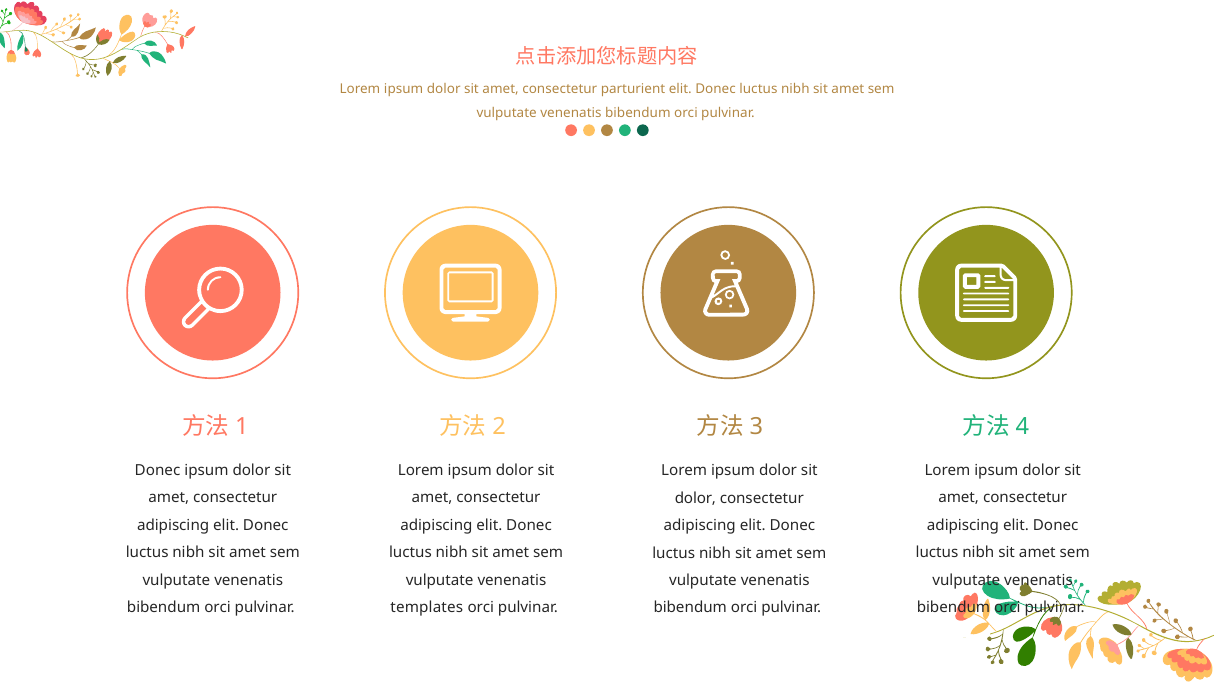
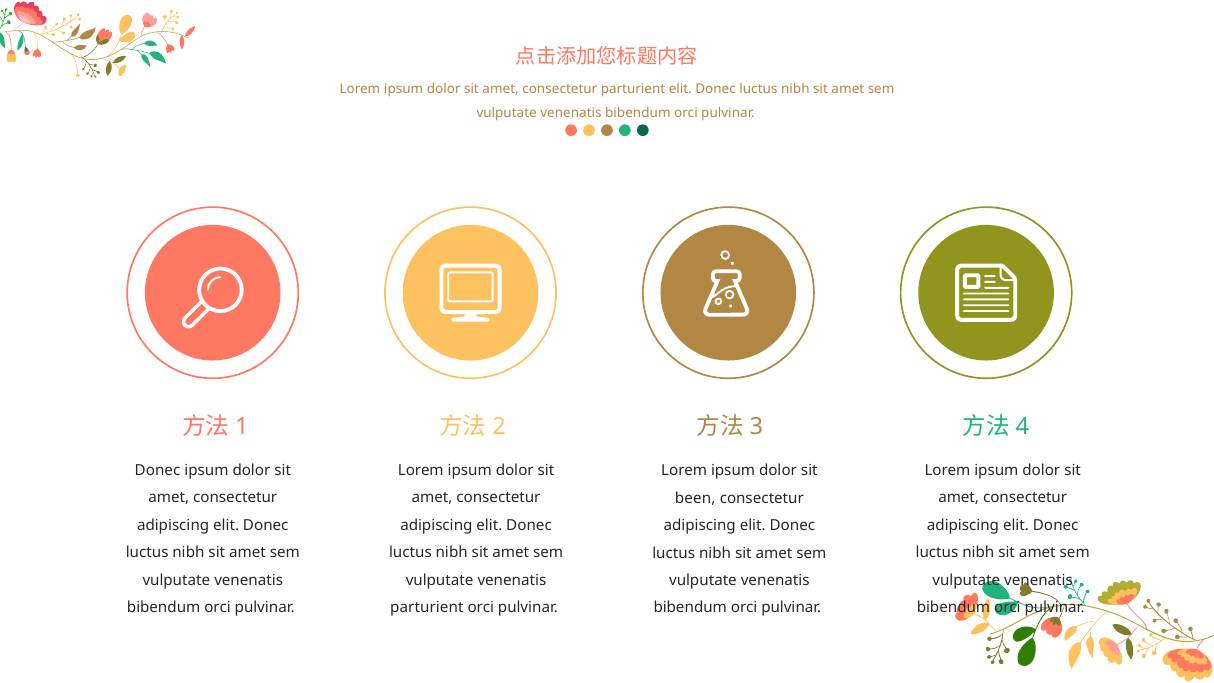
dolor: dolor -> been (695, 498)
templates: templates -> parturient (427, 607)
